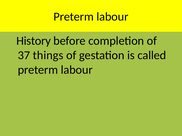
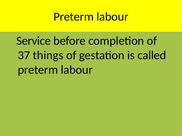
History: History -> Service (34, 41)
